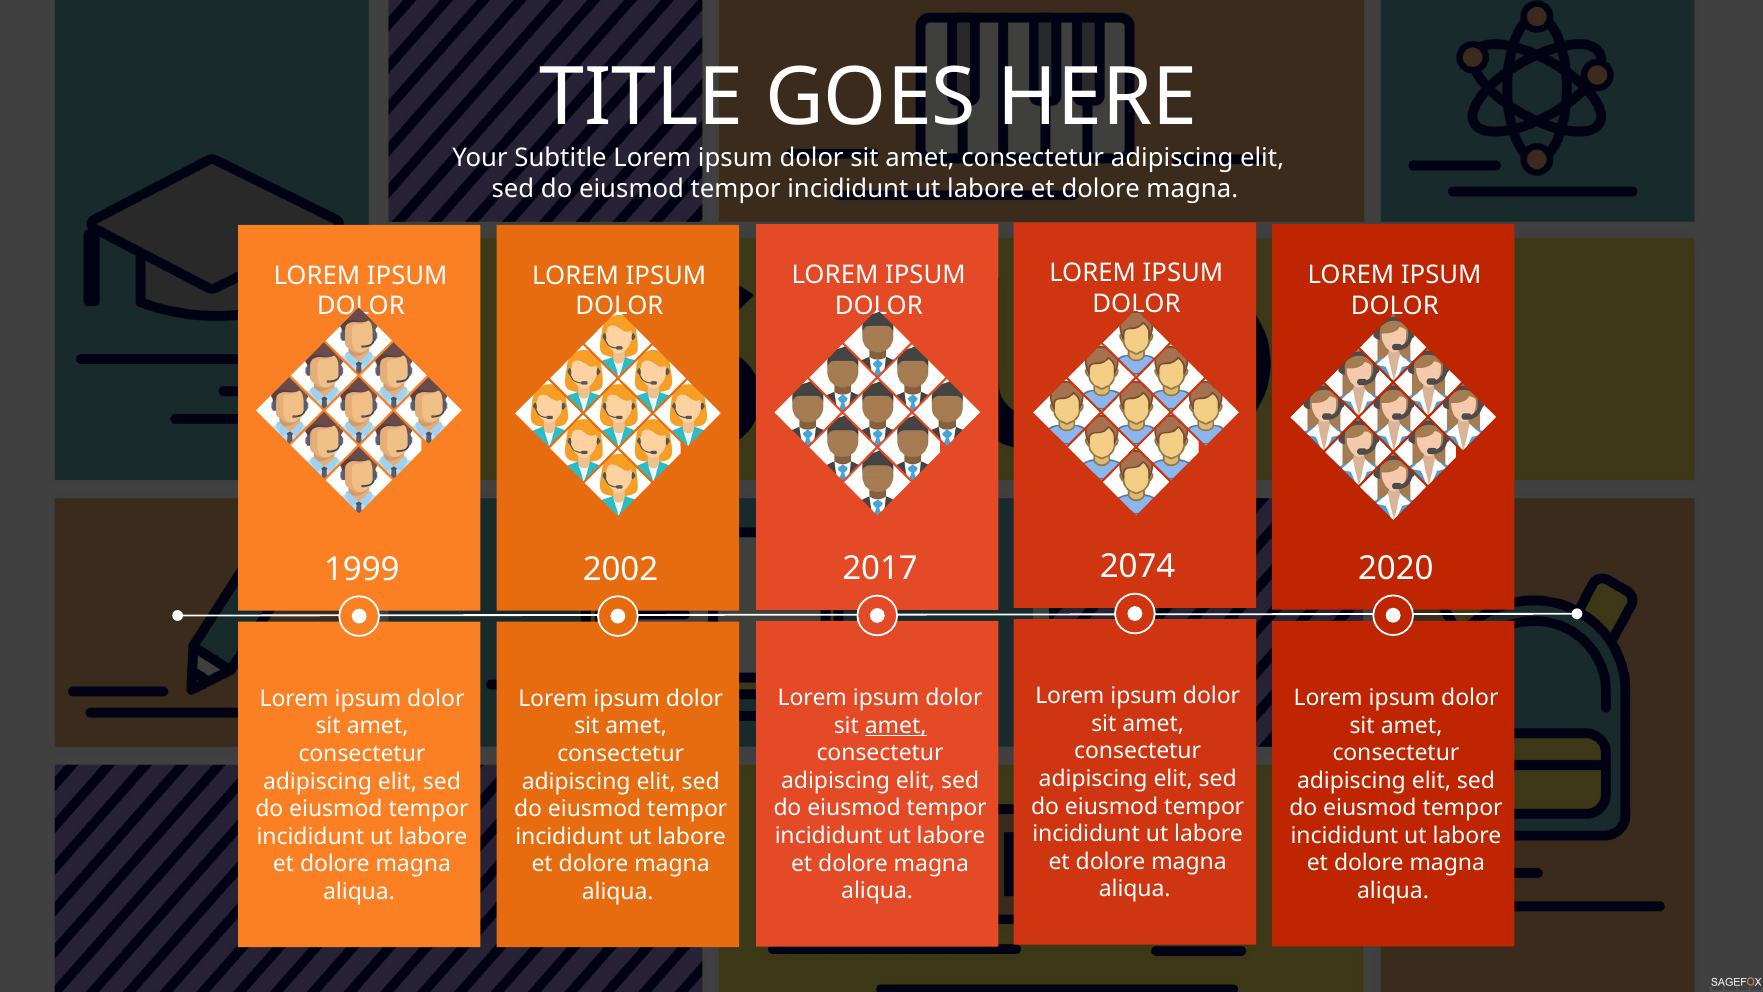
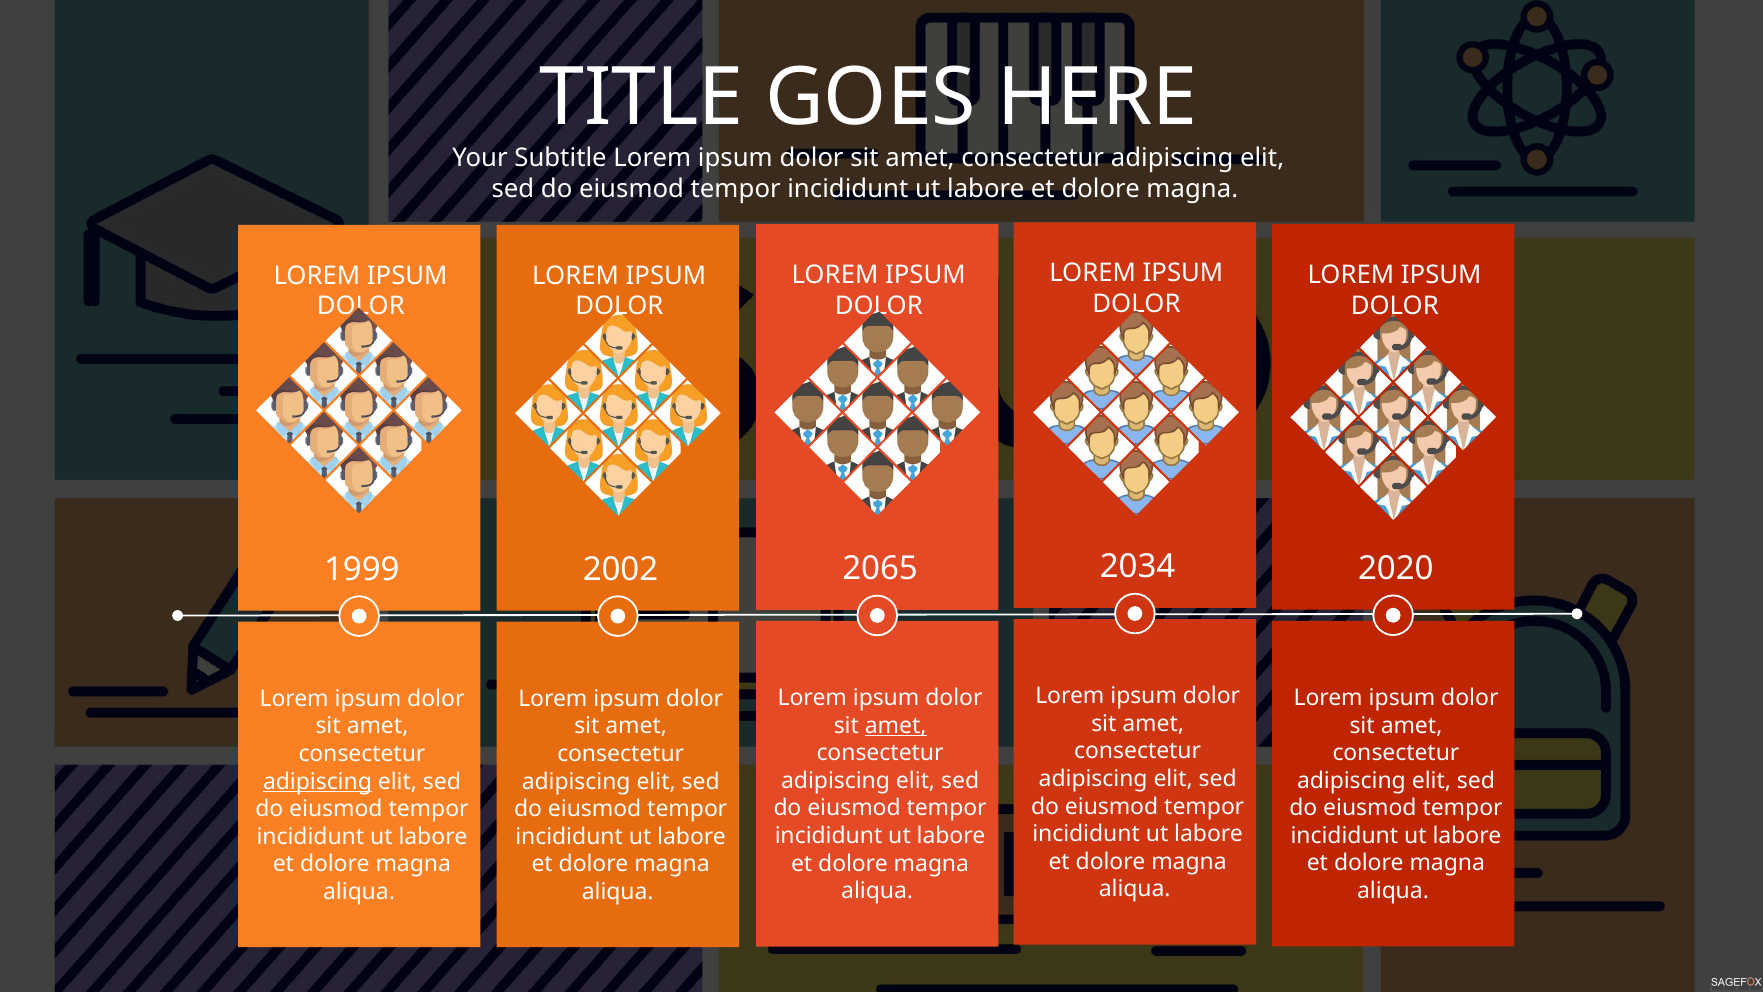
2074: 2074 -> 2034 (1138, 566)
2017: 2017 -> 2065 (880, 568)
adipiscing underline: none -> present (317, 781)
